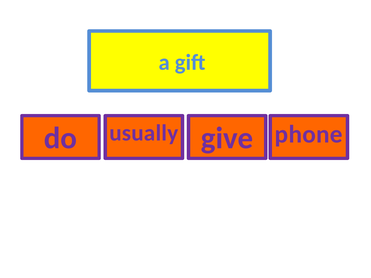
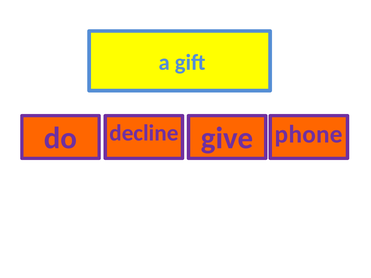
usually: usually -> decline (144, 133)
